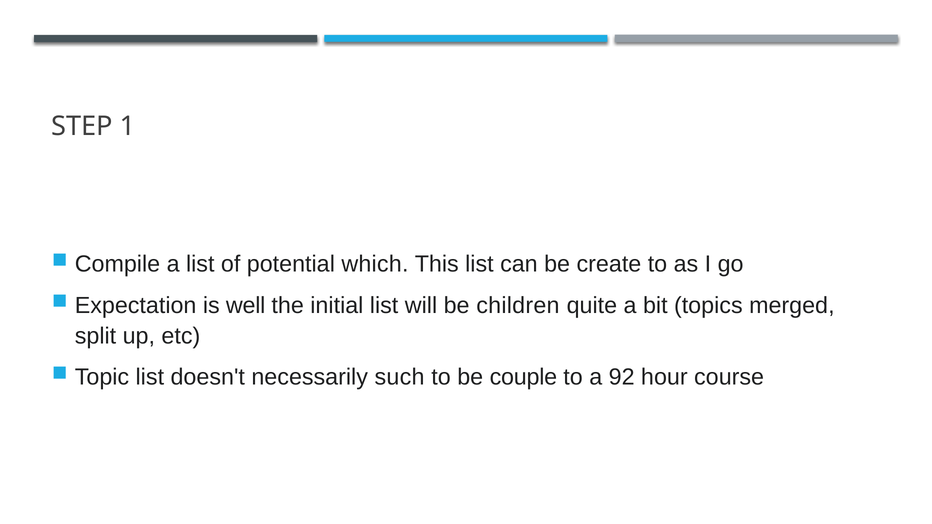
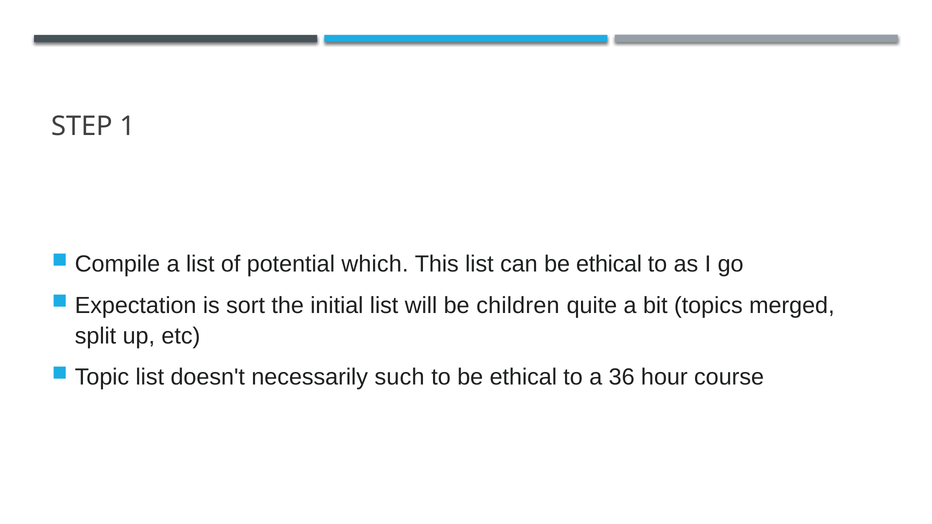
can be create: create -> ethical (609, 264)
well: well -> sort (246, 305)
to be couple: couple -> ethical (523, 377)
92: 92 -> 36 (622, 377)
